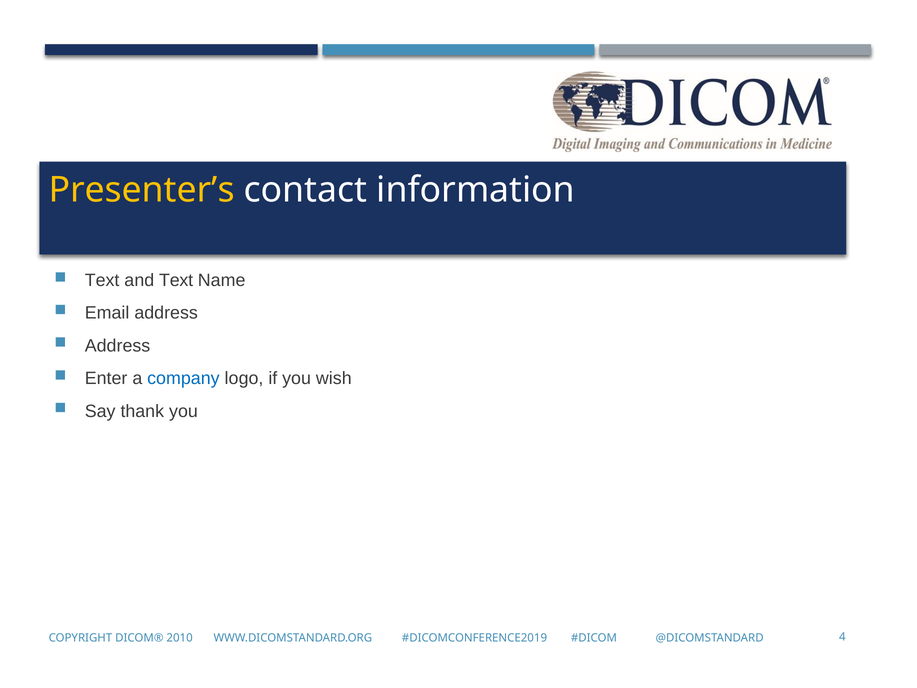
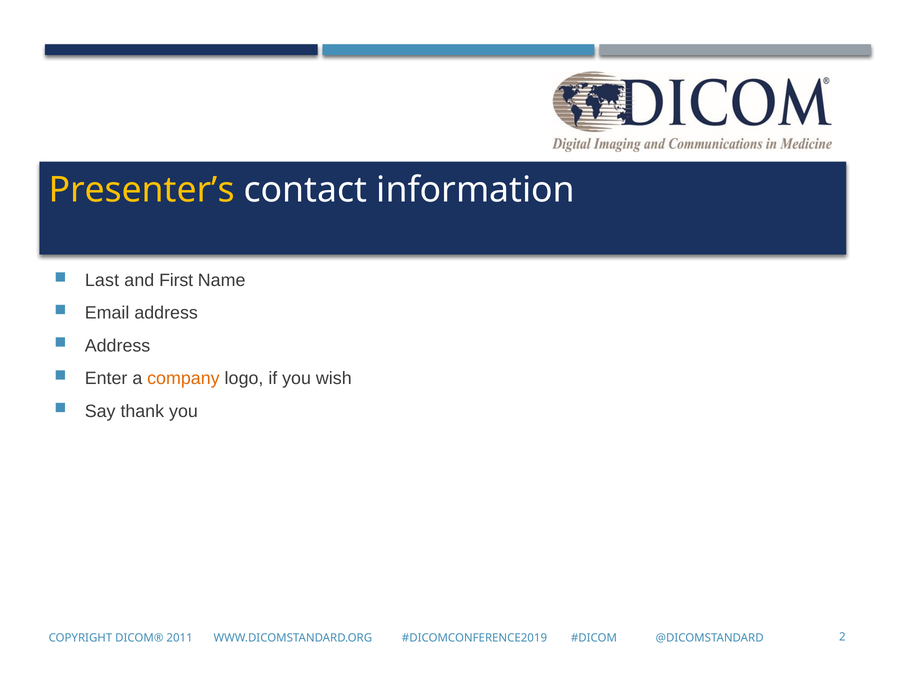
Text: Text -> Last (102, 280)
and Text: Text -> First (176, 280)
company colour: blue -> orange (183, 378)
2010: 2010 -> 2011 (180, 638)
4: 4 -> 2 (842, 637)
